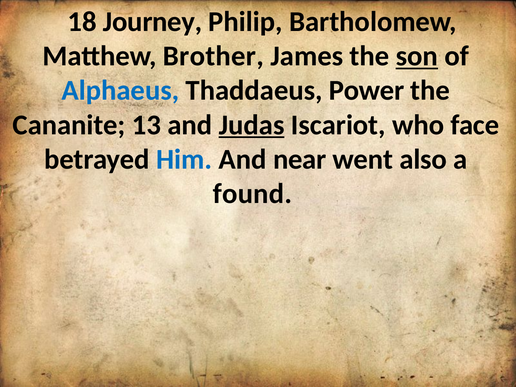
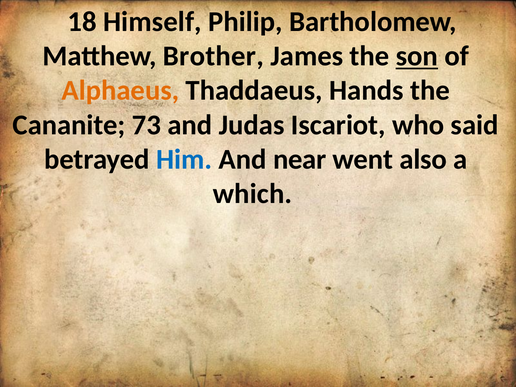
Journey: Journey -> Himself (152, 22)
Alphaeus colour: blue -> orange (120, 91)
Power: Power -> Hands (366, 91)
13: 13 -> 73 (146, 125)
Judas underline: present -> none (252, 125)
face: face -> said (475, 125)
found: found -> which (252, 194)
